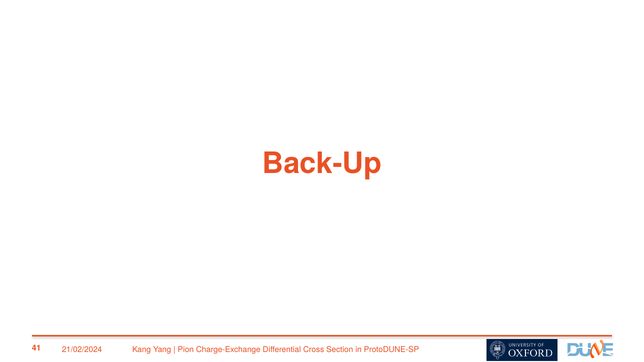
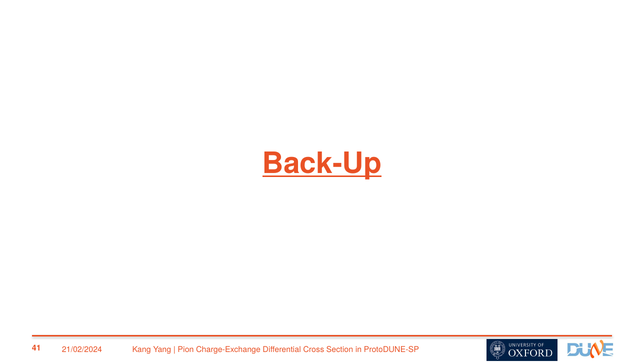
Back-Up underline: none -> present (322, 164)
